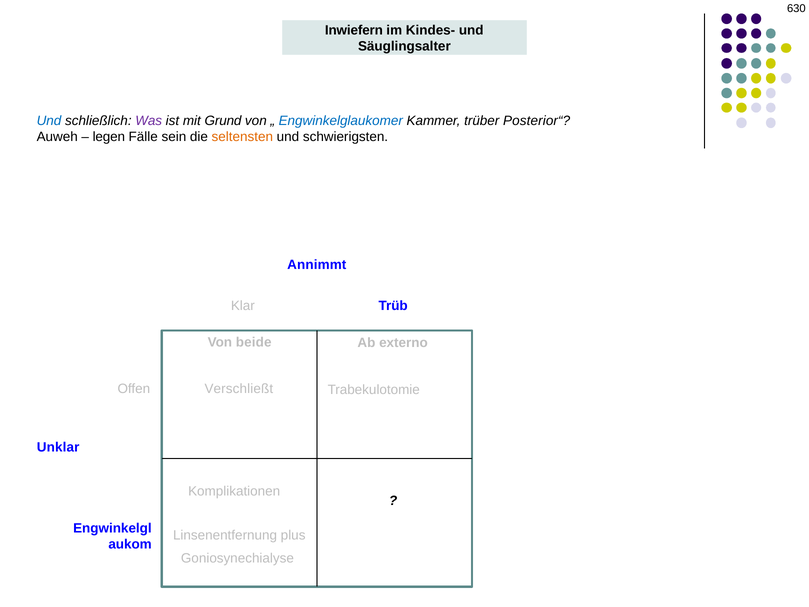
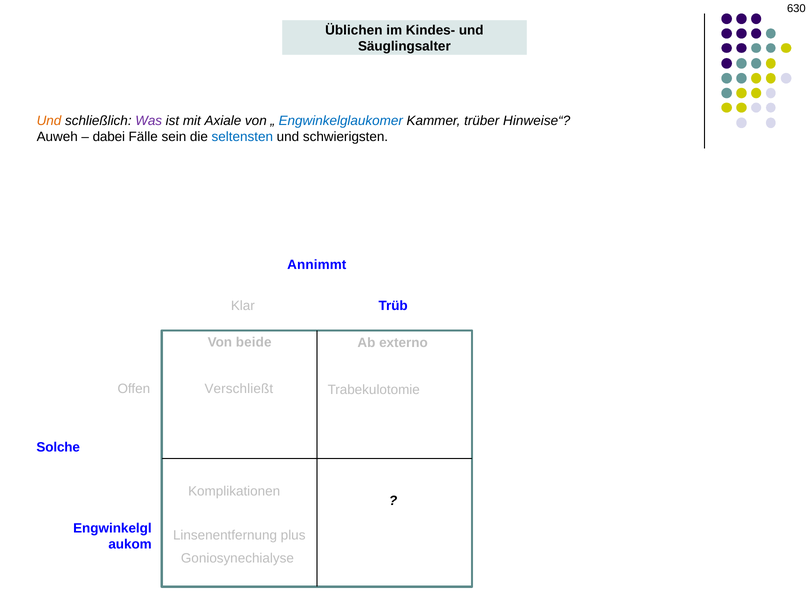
Inwiefern: Inwiefern -> Üblichen (354, 30)
Und colour: blue -> orange (49, 121)
Grund: Grund -> Axiale (223, 121)
Posterior“: Posterior“ -> Hinweise“ (537, 121)
legen: legen -> dabei (109, 137)
seltensten colour: orange -> blue (242, 137)
Unklar: Unklar -> Solche (58, 447)
